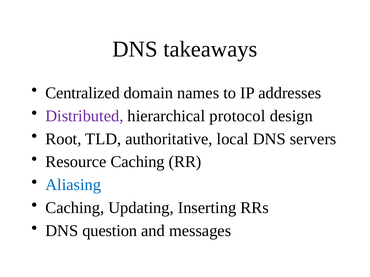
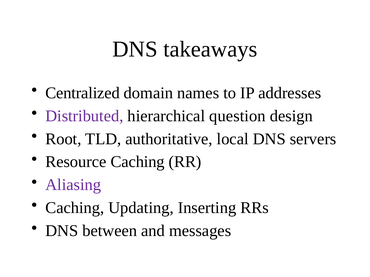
protocol: protocol -> question (237, 116)
Aliasing colour: blue -> purple (73, 185)
question: question -> between (110, 231)
